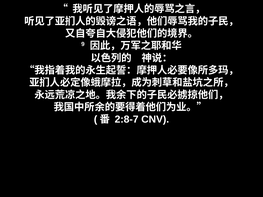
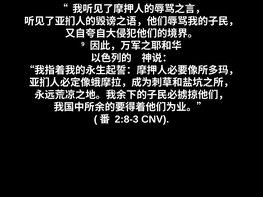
2:8-7: 2:8-7 -> 2:8-3 (127, 120)
